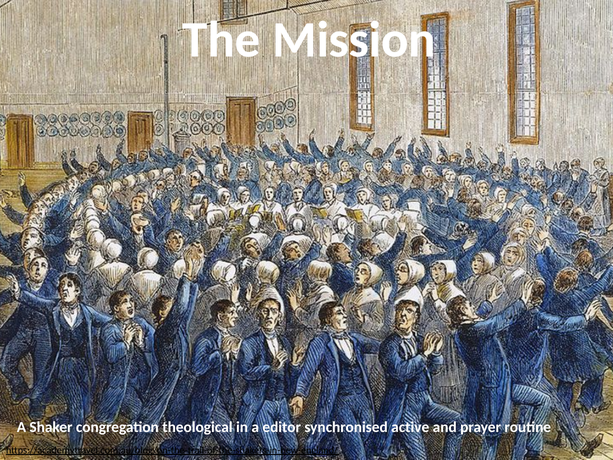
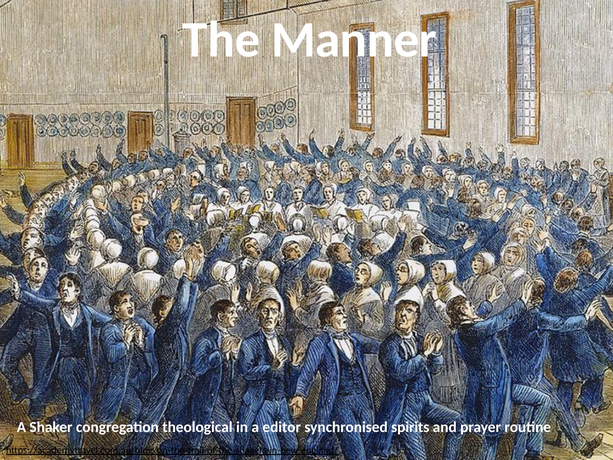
Mission: Mission -> Manner (354, 40)
active: active -> spirits (410, 427)
